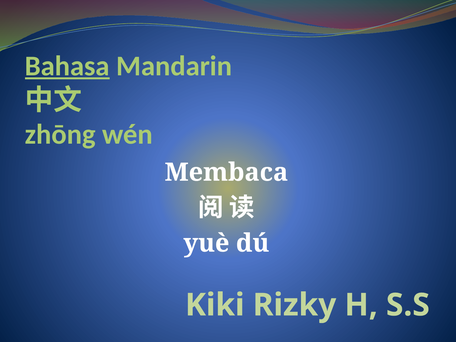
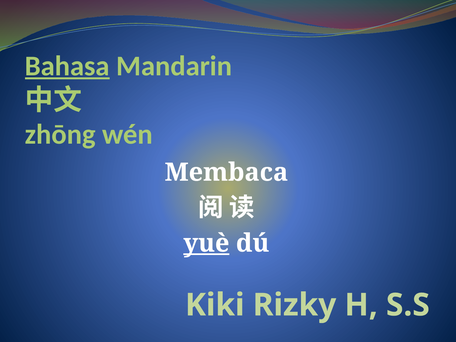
yuè underline: none -> present (206, 243)
